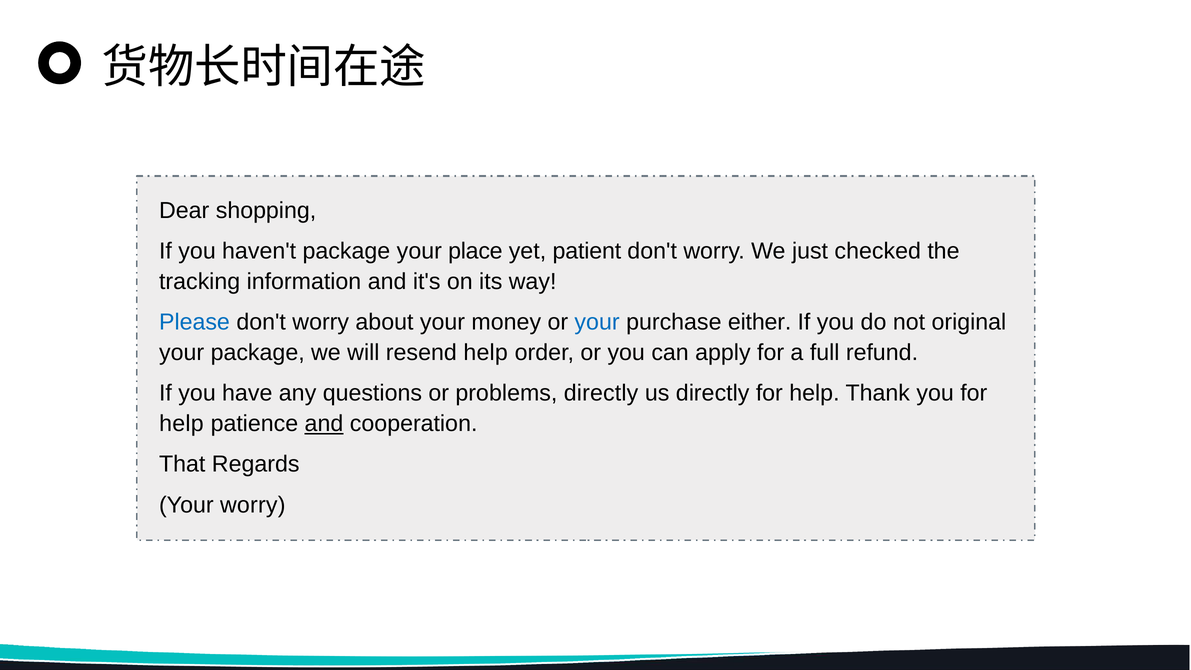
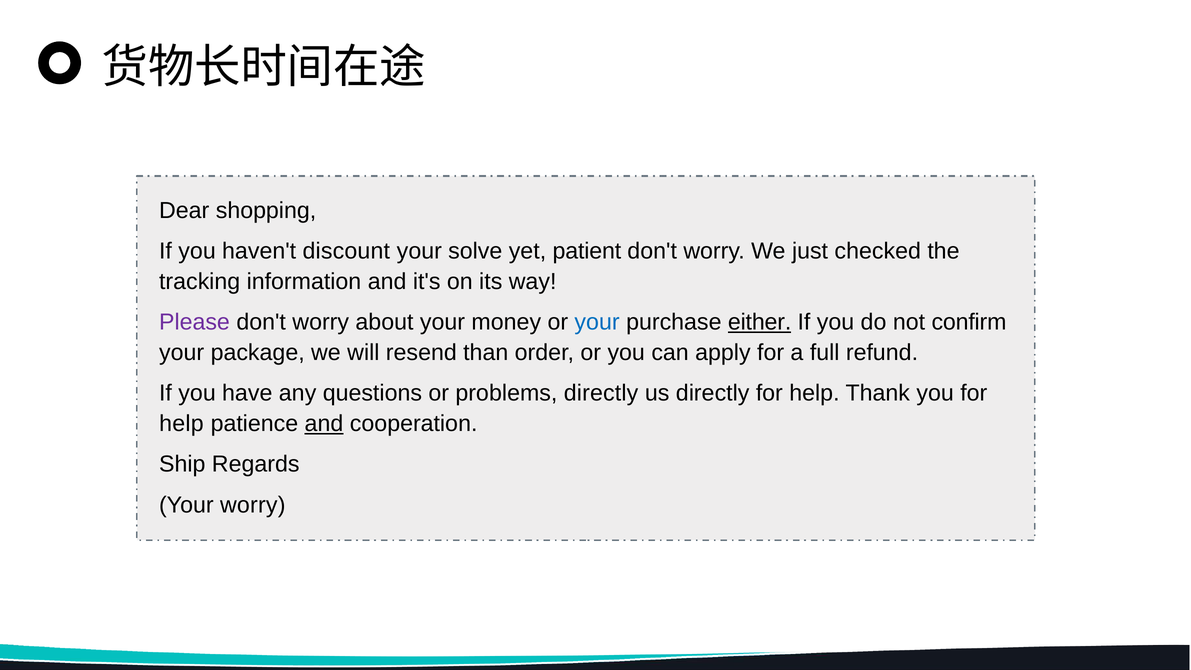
haven't package: package -> discount (346, 251)
place: place -> solve (475, 251)
Please colour: blue -> purple (194, 322)
either underline: none -> present (760, 322)
original: original -> confirm (969, 322)
resend help: help -> than (486, 353)
That: That -> Ship (182, 464)
